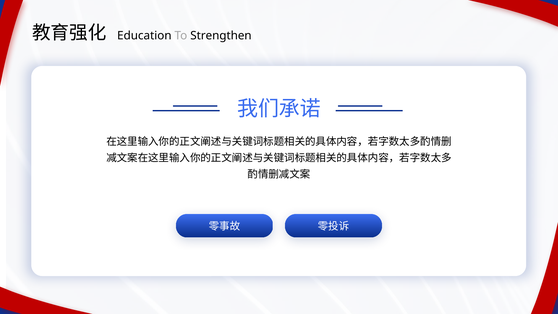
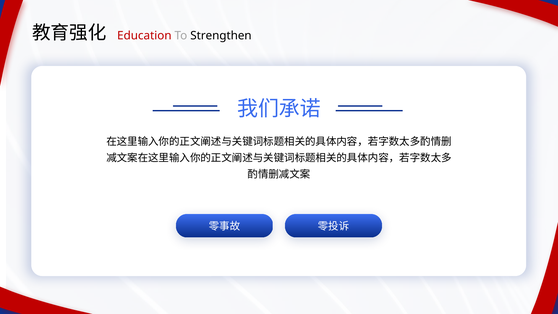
Education colour: black -> red (144, 36)
